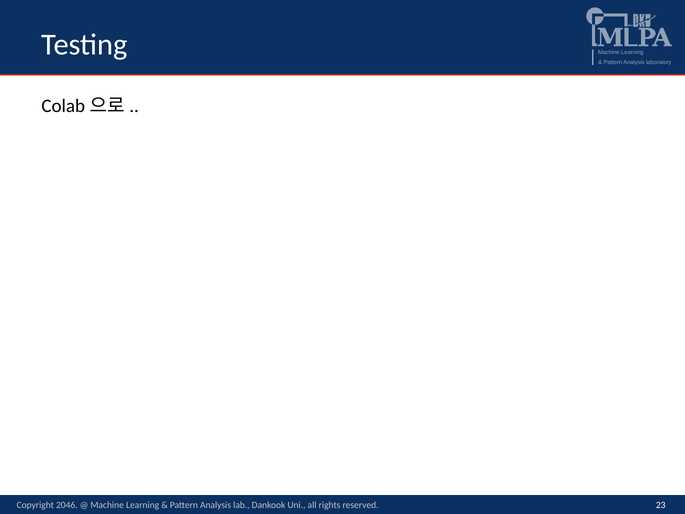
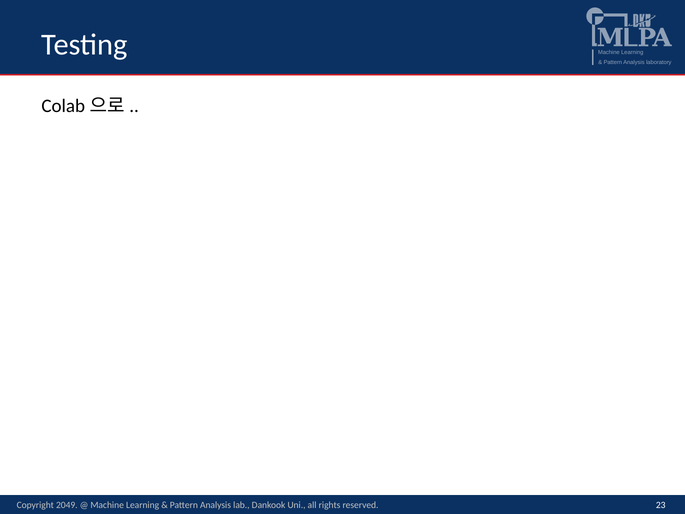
2046: 2046 -> 2049 (67, 505)
